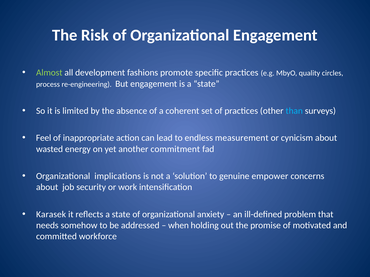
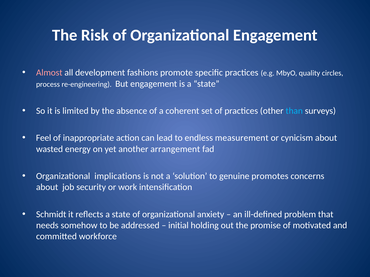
Almost colour: light green -> pink (49, 73)
commitment: commitment -> arrangement (175, 149)
empower: empower -> promotes (270, 176)
Karasek: Karasek -> Schmidt (51, 215)
when: when -> initial (178, 226)
